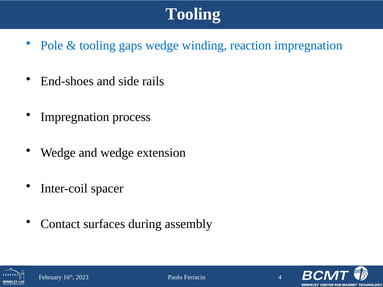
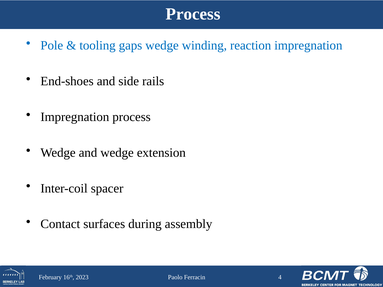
Tooling: Tooling -> Process (193, 14)
